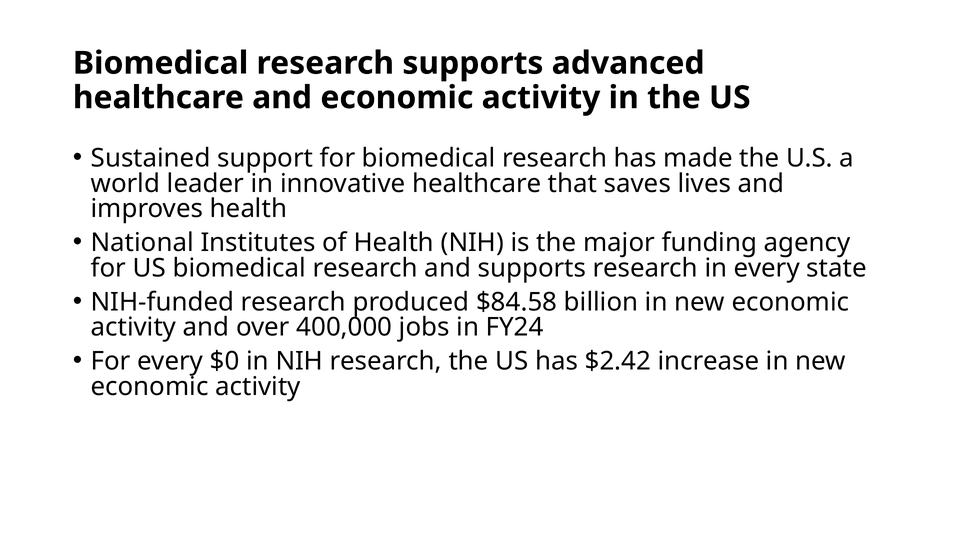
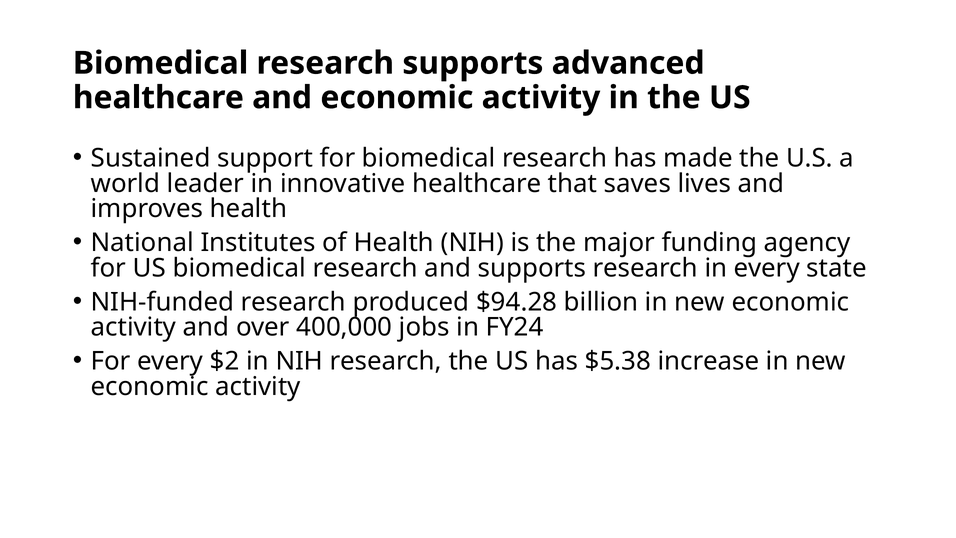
$84.58: $84.58 -> $94.28 (517, 302)
$0: $0 -> $2 (225, 361)
$2.42: $2.42 -> $5.38 (618, 361)
